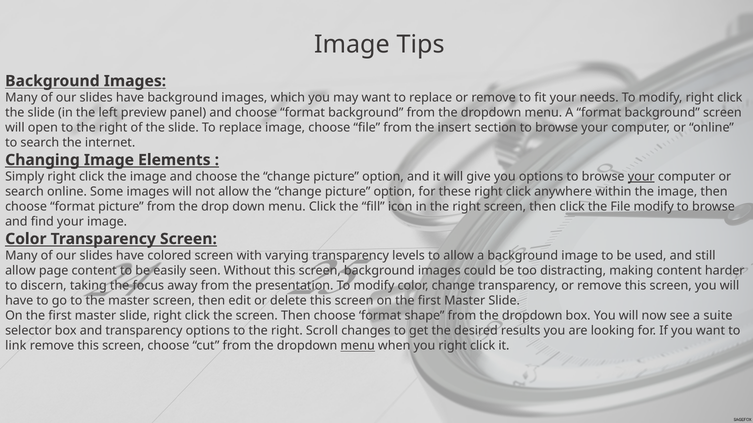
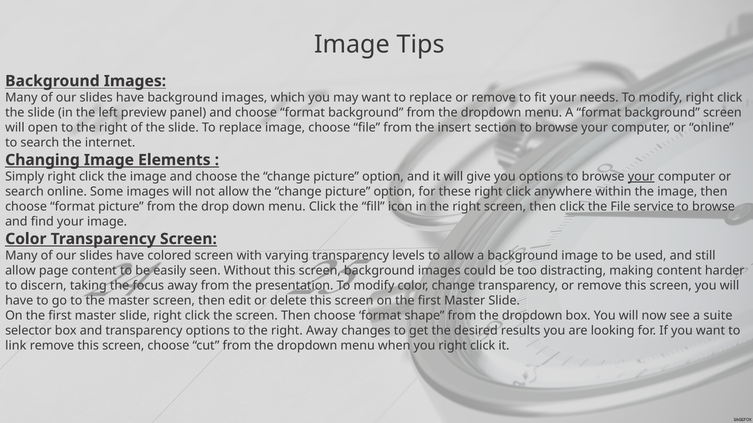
File modify: modify -> service (654, 207)
right Scroll: Scroll -> Away (322, 331)
menu underline: present -> none (358, 346)
